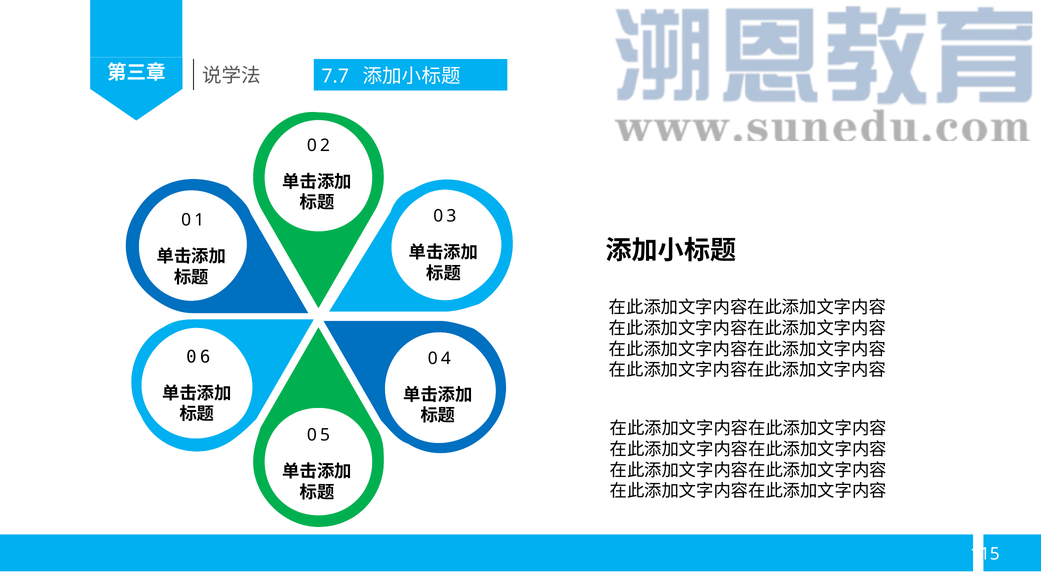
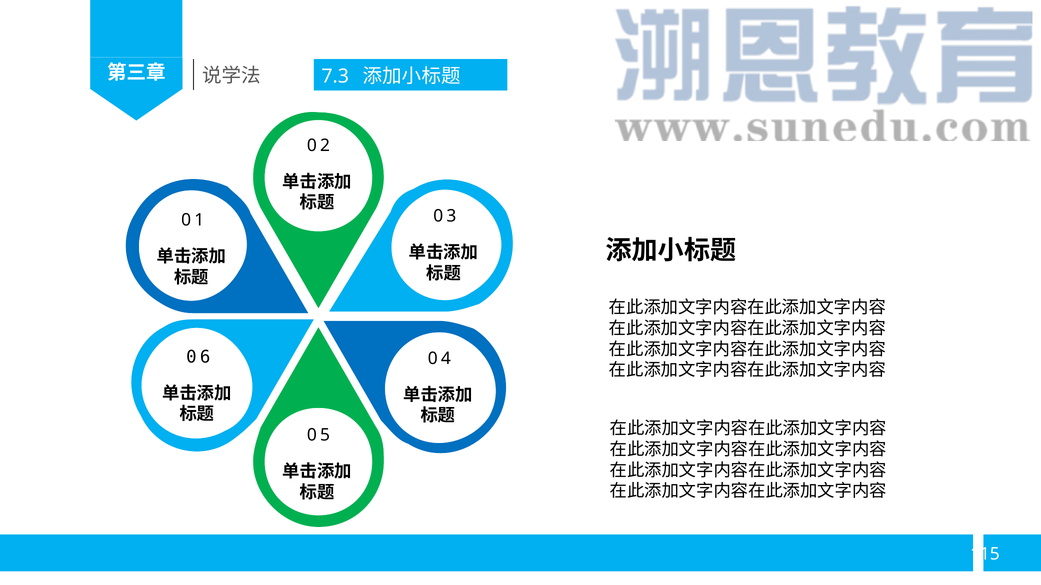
7.7: 7.7 -> 7.3 (335, 76)
